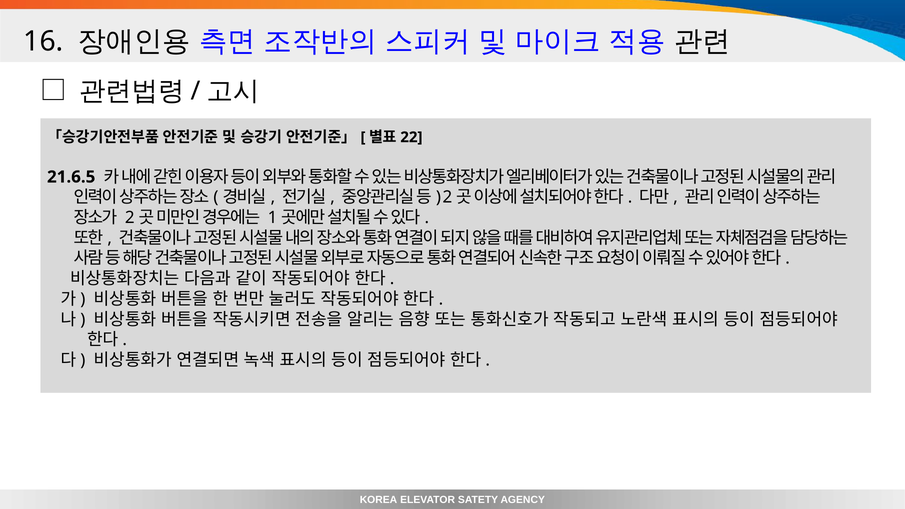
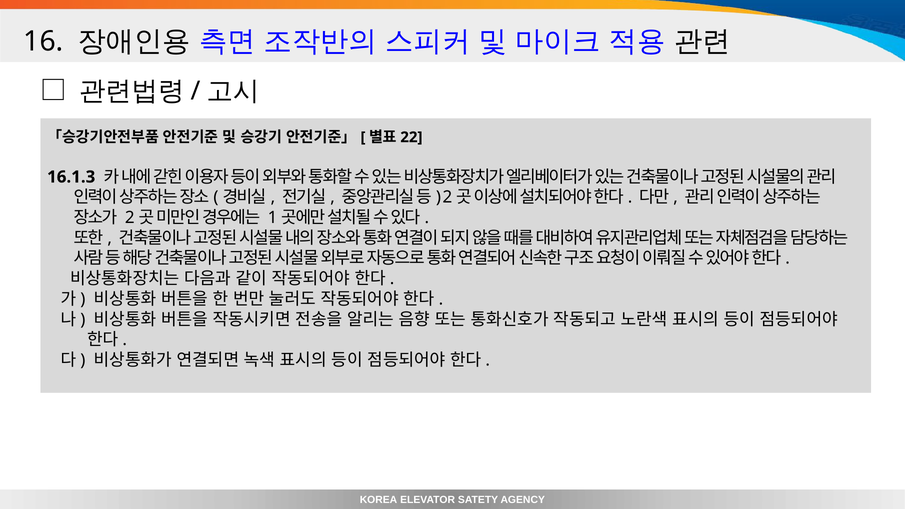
21.6.5: 21.6.5 -> 16.1.3 (71, 177)
